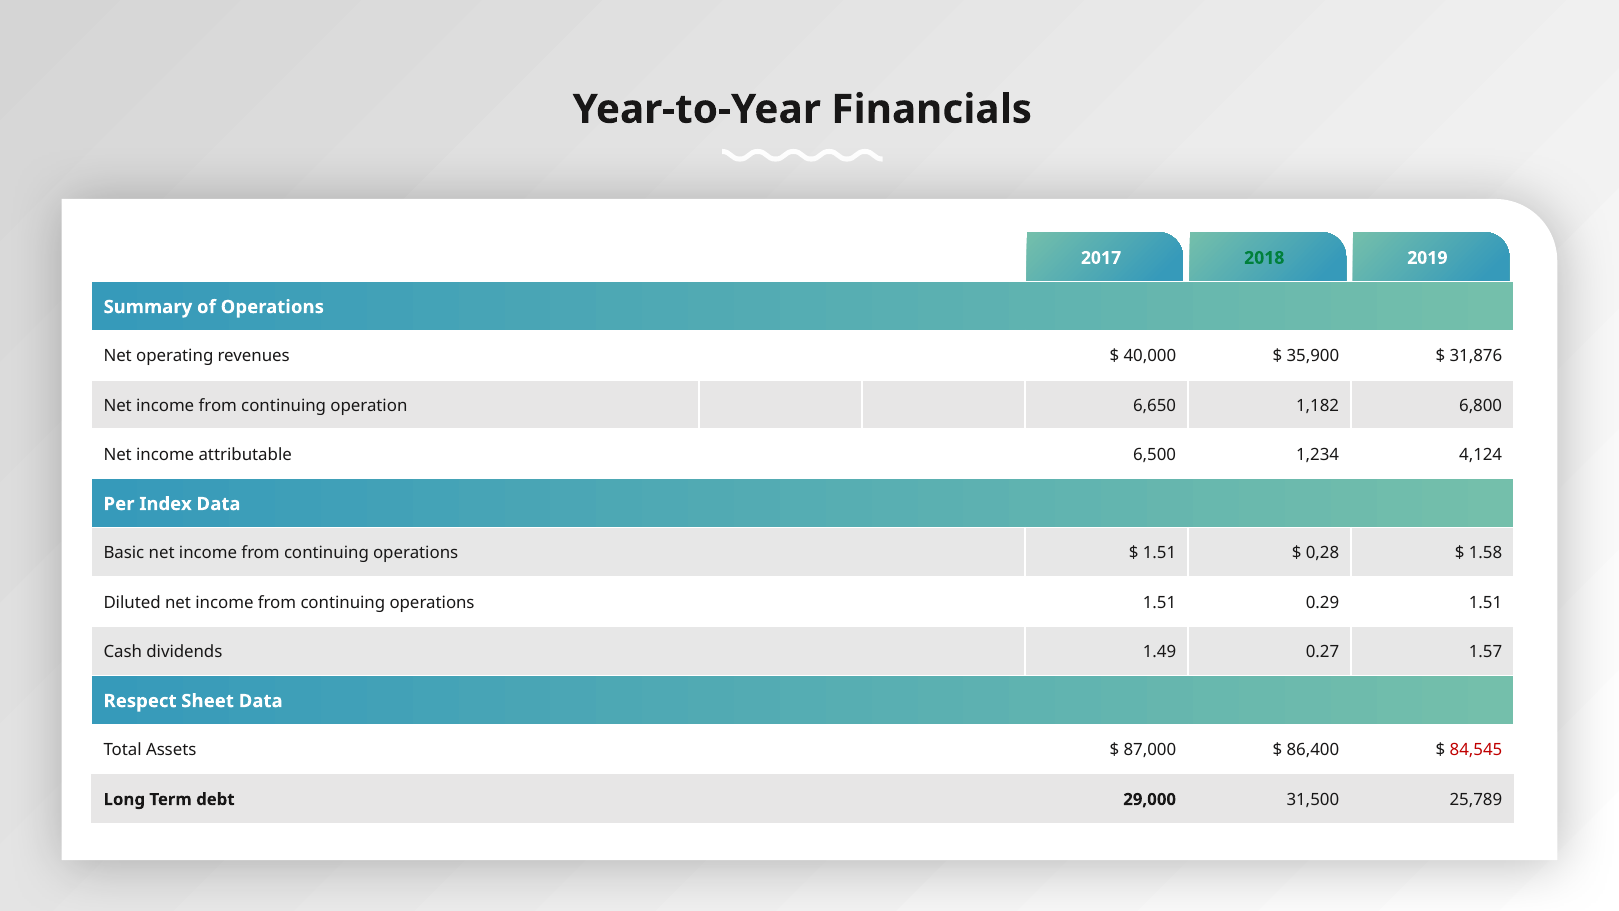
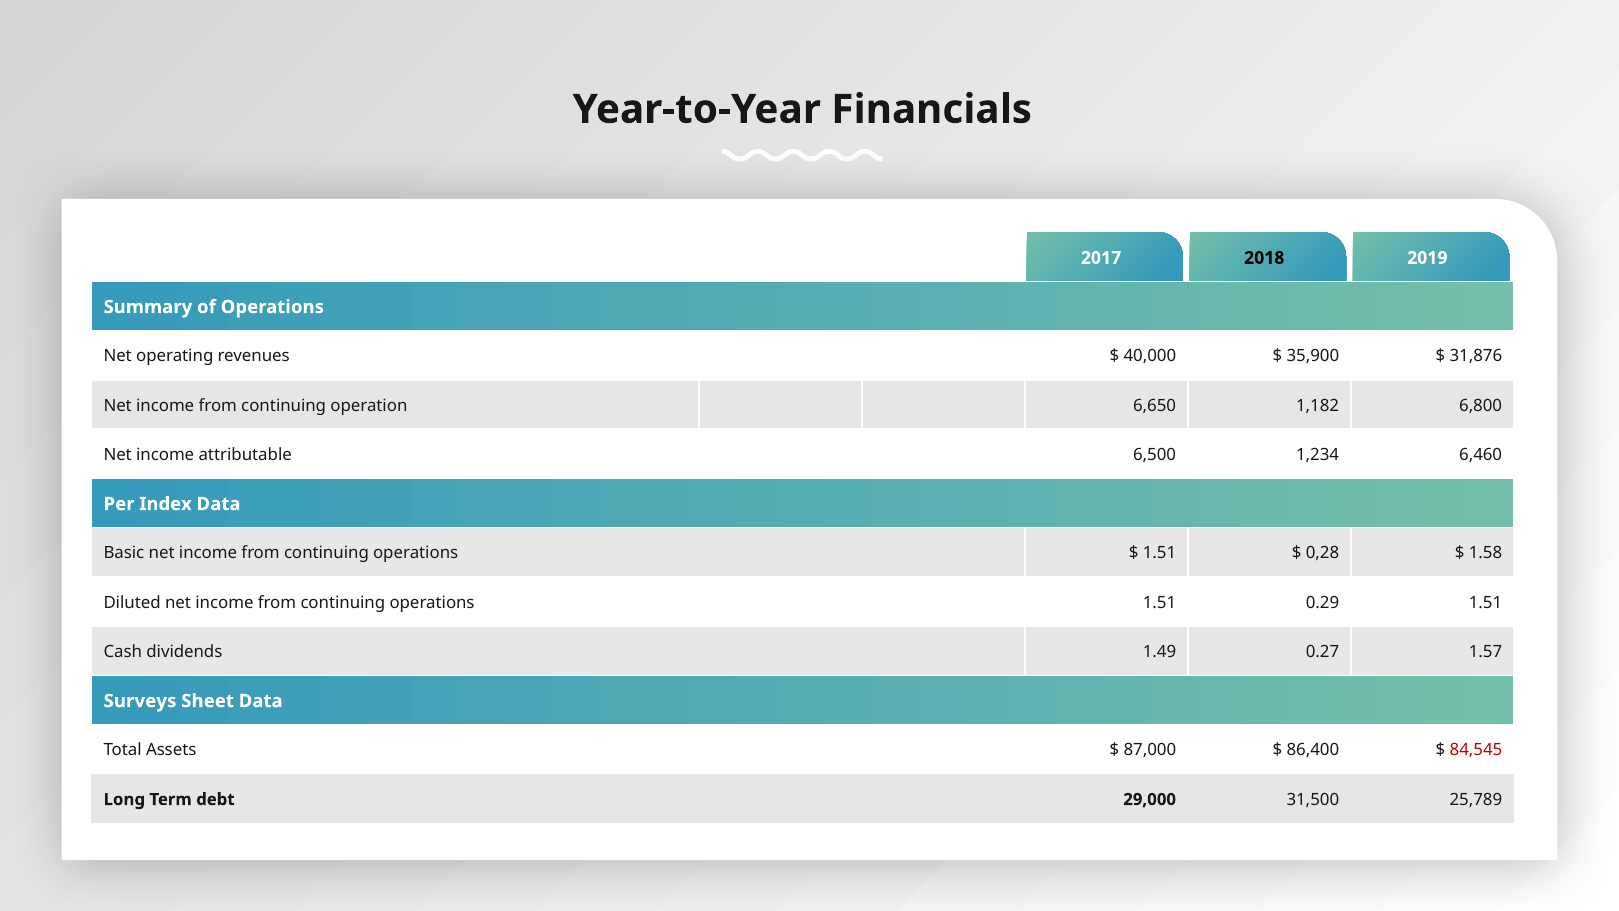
2018 colour: green -> black (1264, 258)
4,124: 4,124 -> 6,460 (1481, 455)
Respect: Respect -> Surveys (140, 701)
